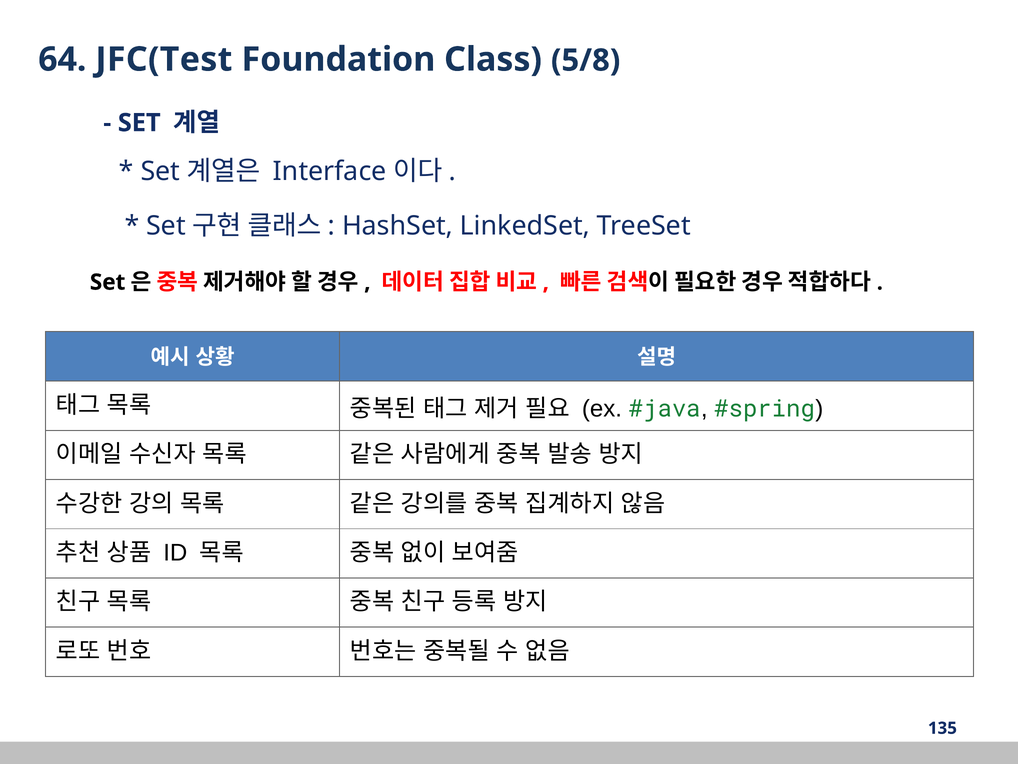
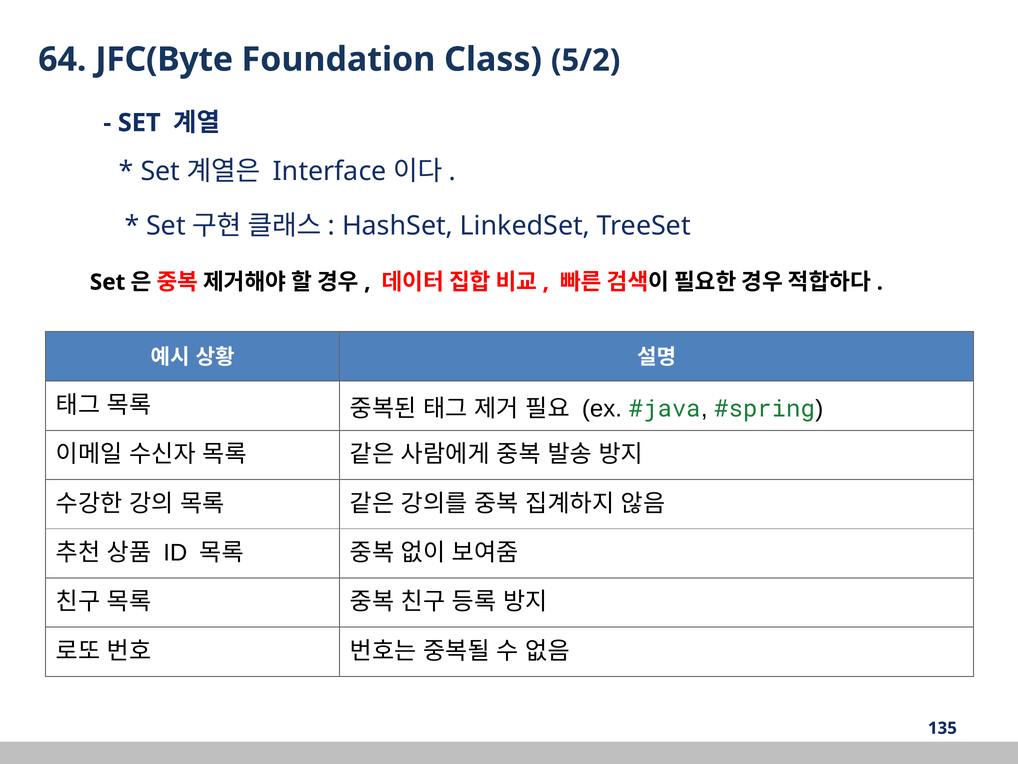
JFC(Test: JFC(Test -> JFC(Byte (164, 59)
5/8: 5/8 -> 5/2 (586, 60)
